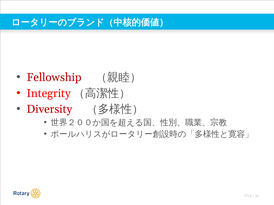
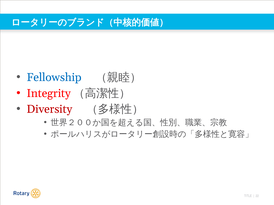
Fellowship colour: red -> blue (54, 78)
